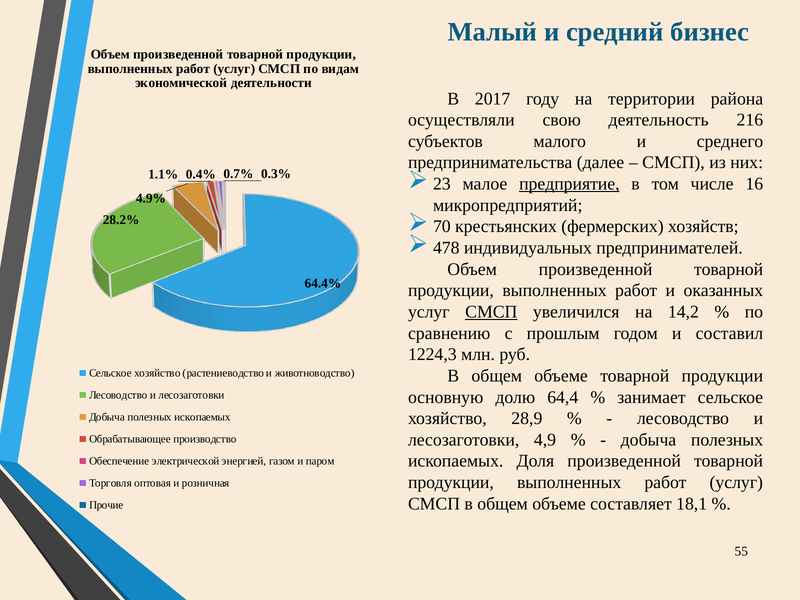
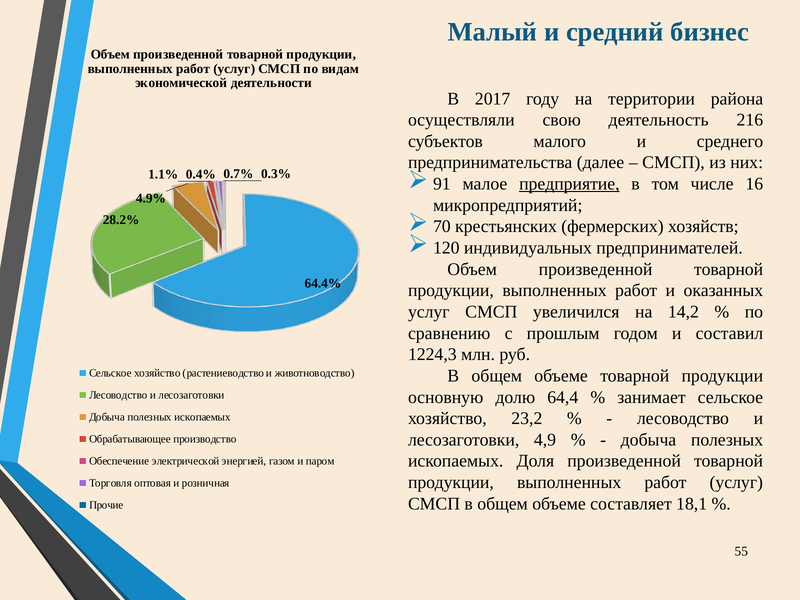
23: 23 -> 91 (442, 184)
478: 478 -> 120 (446, 248)
СМСП underline: present -> none (491, 312)
28,9: 28,9 -> 23,2 (527, 418)
